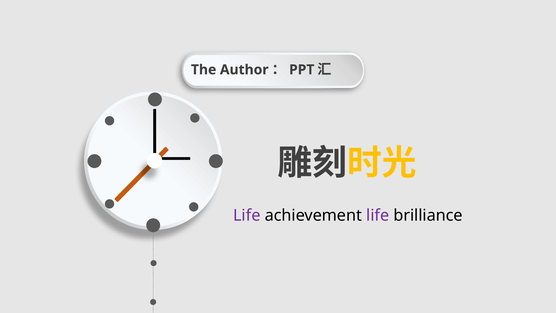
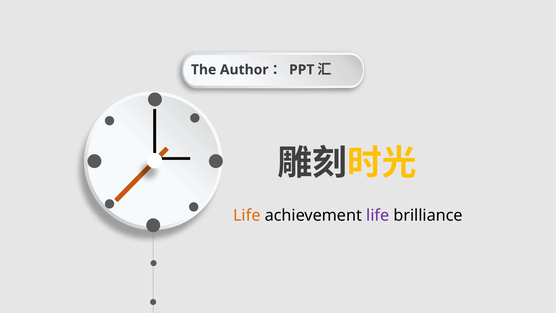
Life colour: purple -> orange (247, 215)
